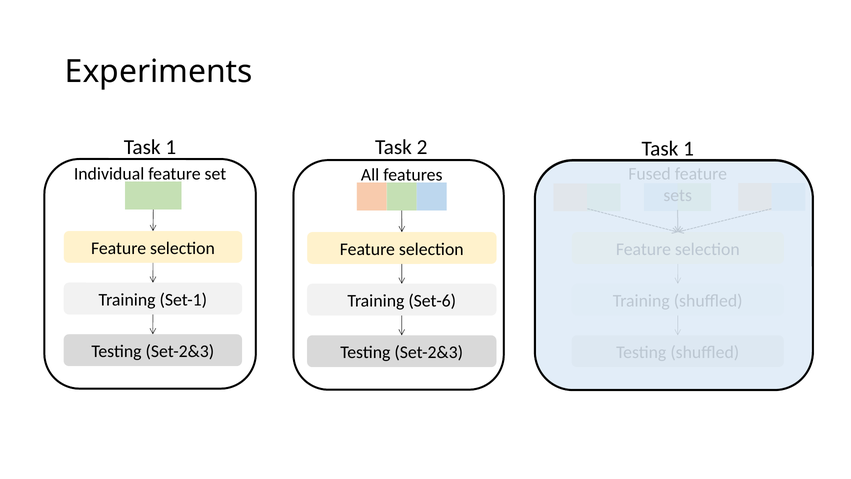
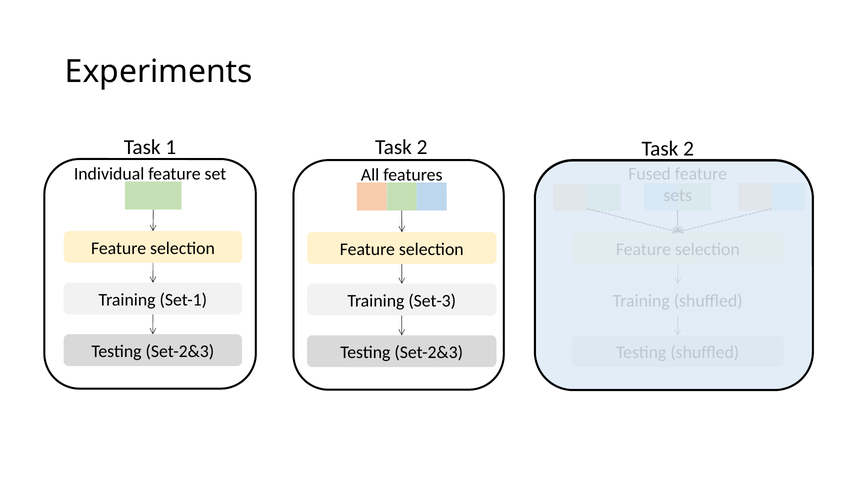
2 Task 1: 1 -> 2 (689, 148)
Set-6: Set-6 -> Set-3 (432, 301)
